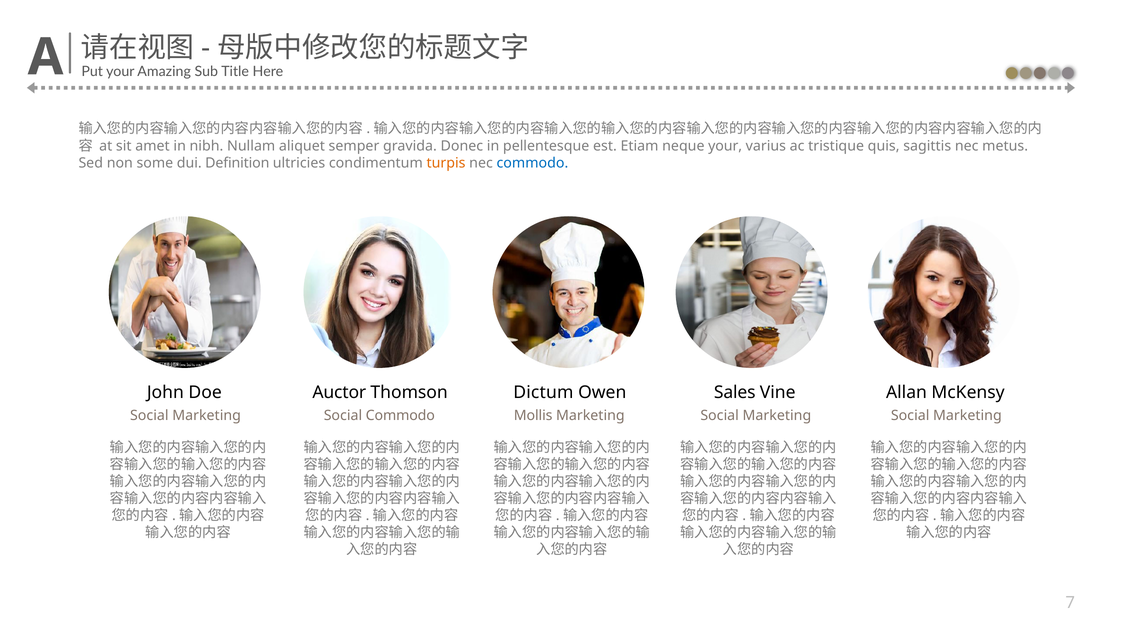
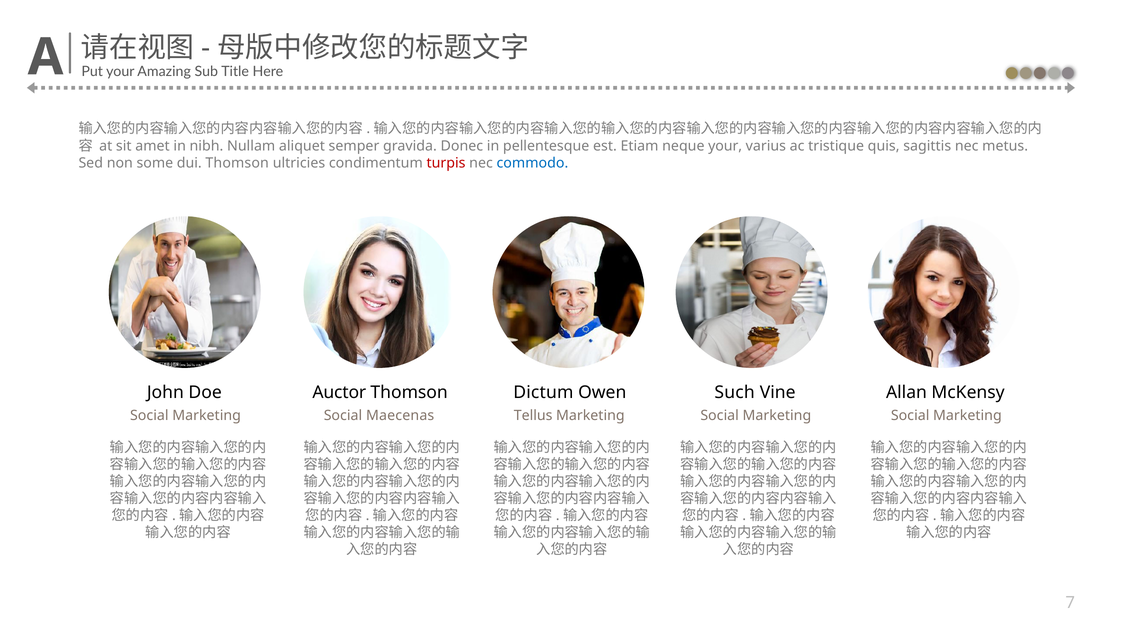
dui Definition: Definition -> Thomson (237, 163)
turpis colour: orange -> red (446, 163)
Sales: Sales -> Such (735, 392)
Social Commodo: Commodo -> Maecenas (400, 415)
Mollis: Mollis -> Tellus (533, 415)
